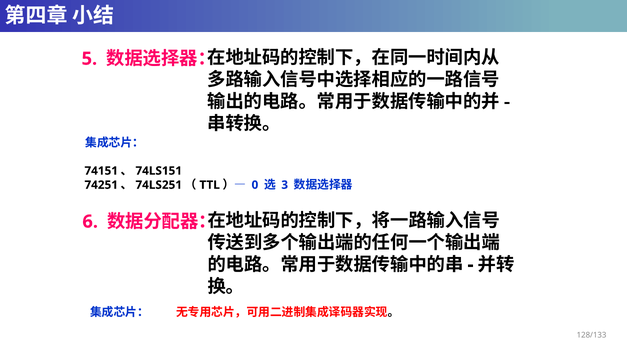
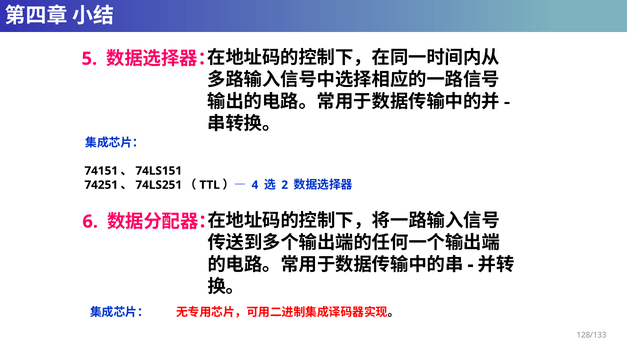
0: 0 -> 4 (255, 185)
3: 3 -> 2 (285, 185)
